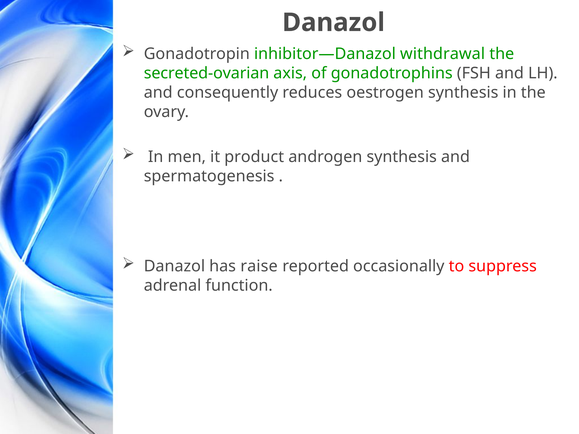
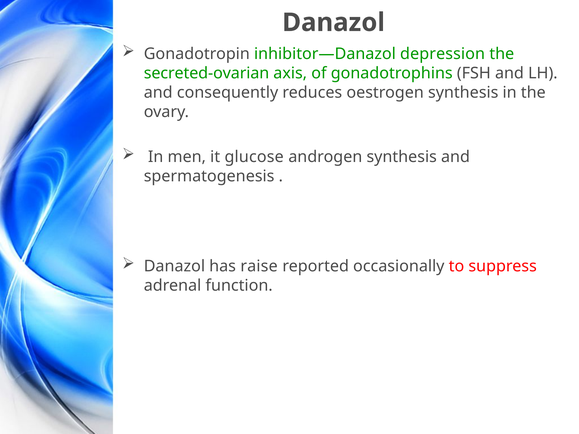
withdrawal: withdrawal -> depression (443, 54)
product: product -> glucose (254, 157)
